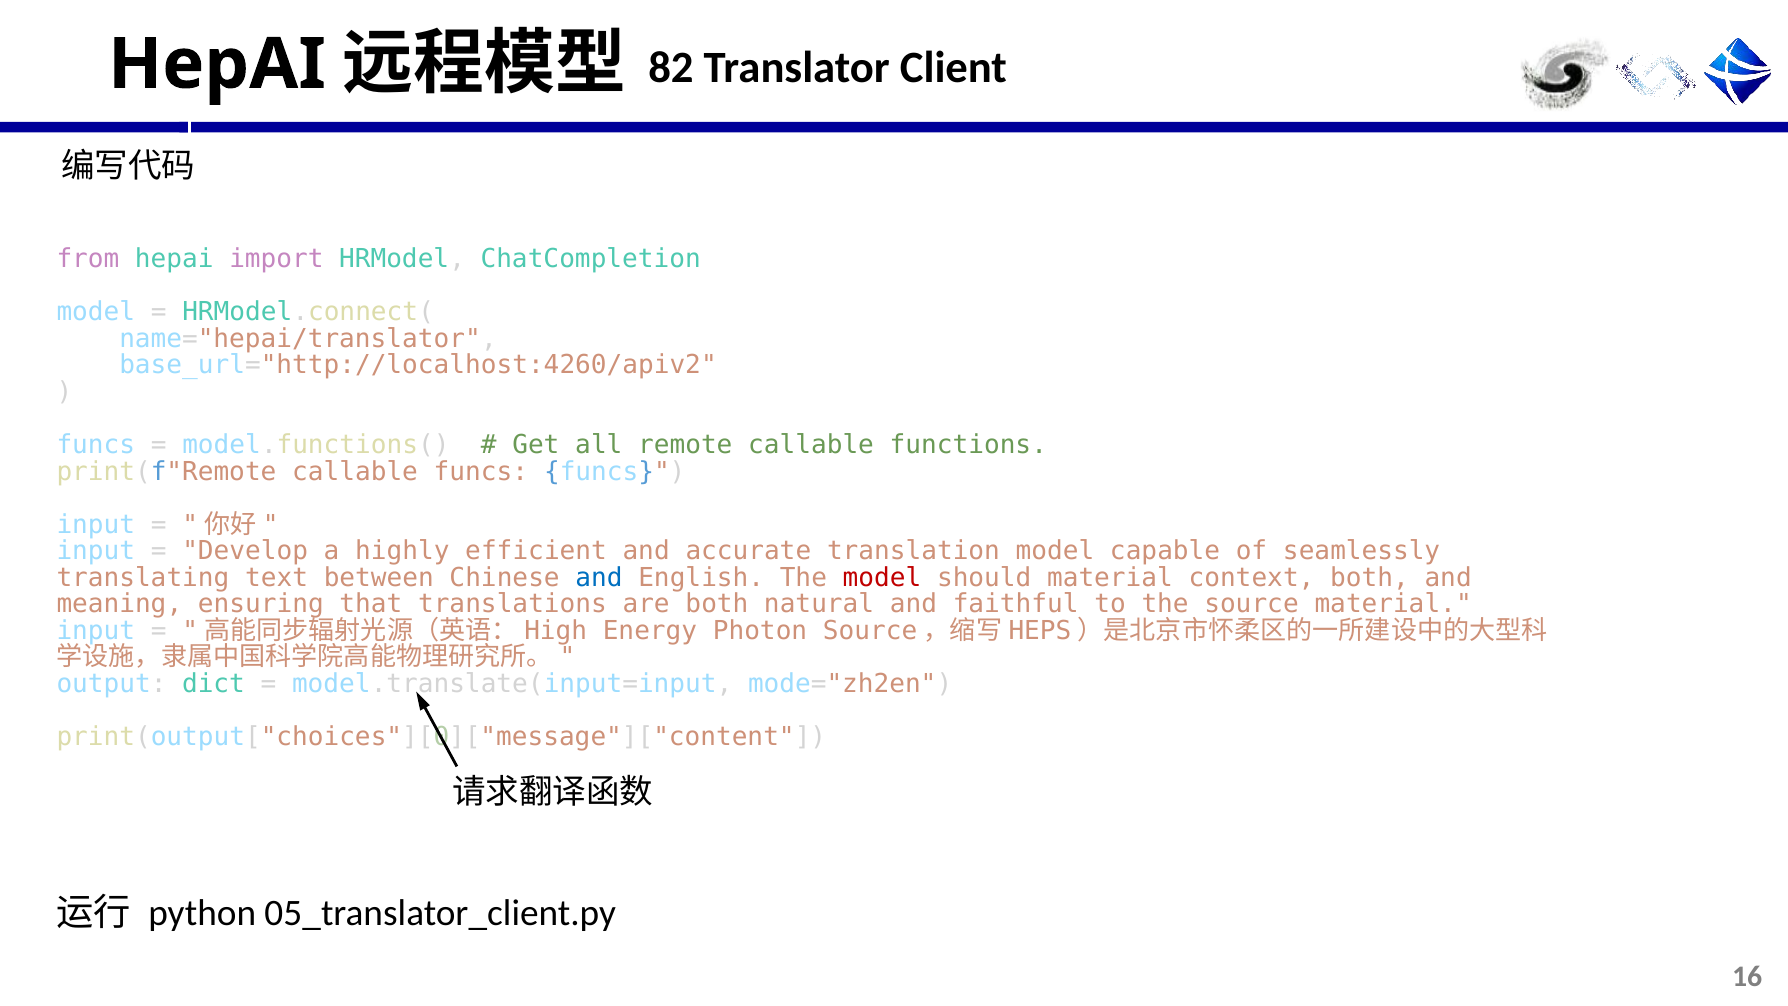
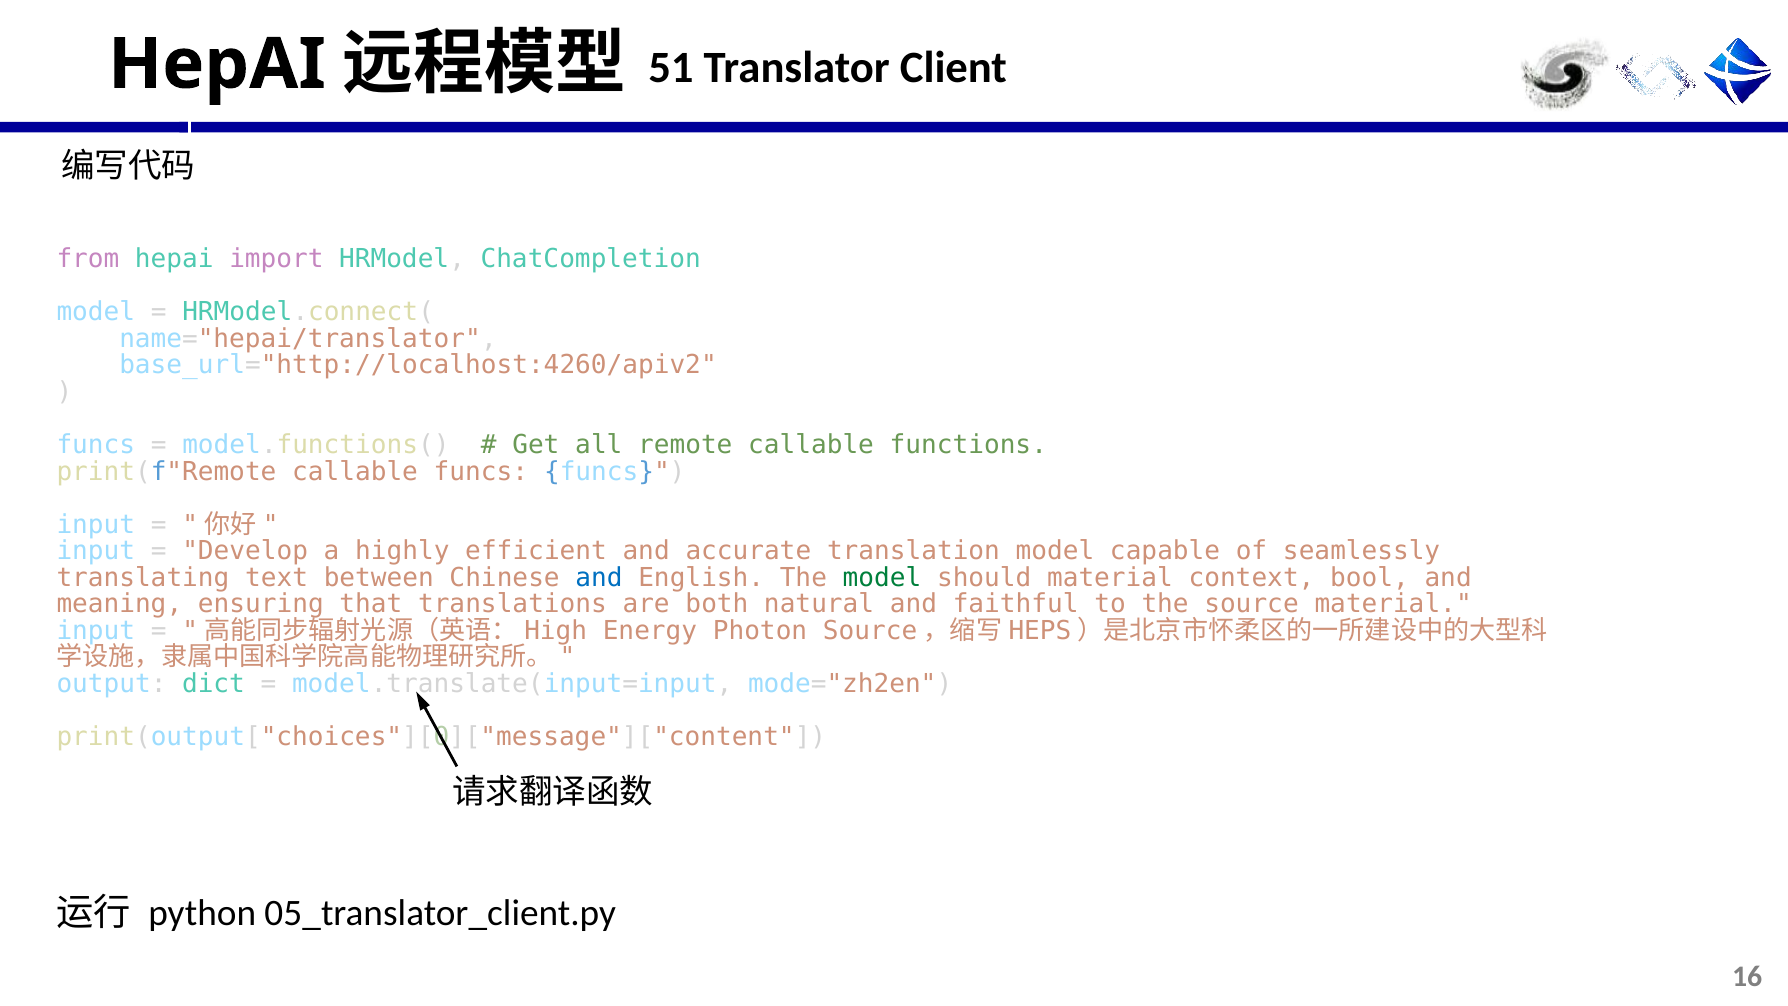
82: 82 -> 51 (671, 68)
model colour: red -> green (882, 578)
context both: both -> bool (1369, 578)
